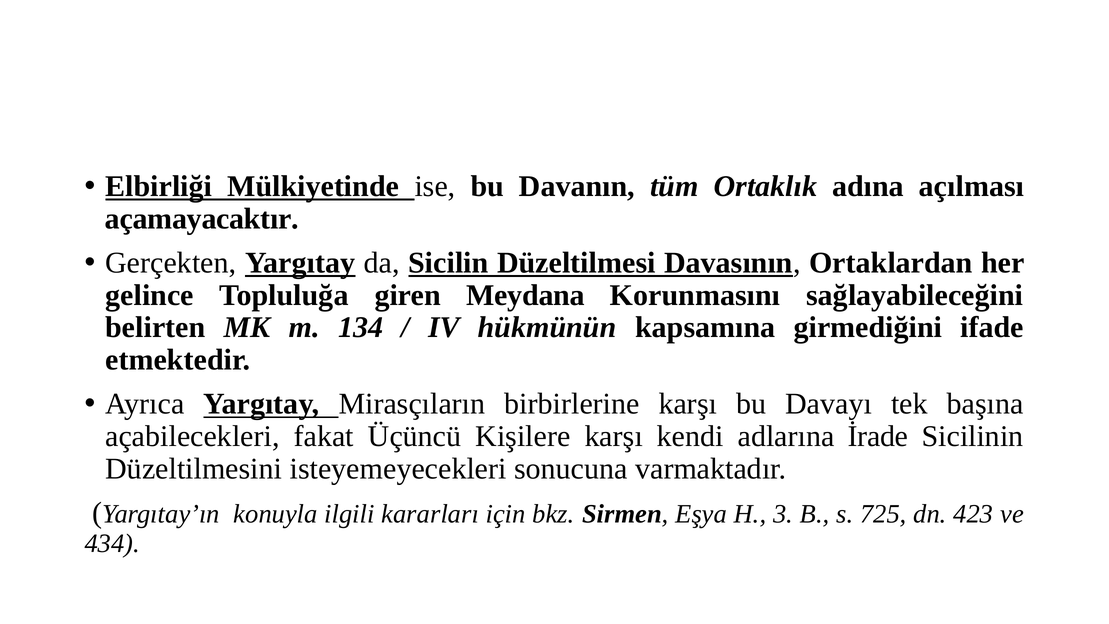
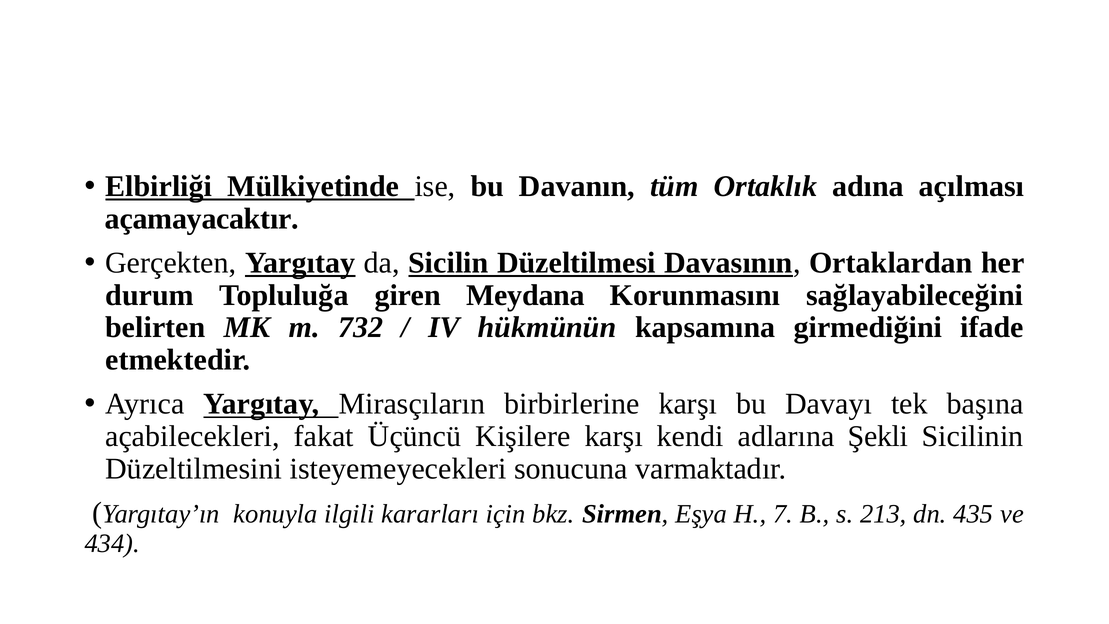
gelince: gelince -> durum (150, 295)
134: 134 -> 732 (361, 327)
İrade: İrade -> Şekli (878, 436)
3: 3 -> 7 (783, 514)
725: 725 -> 213 (883, 514)
423: 423 -> 435 (973, 514)
